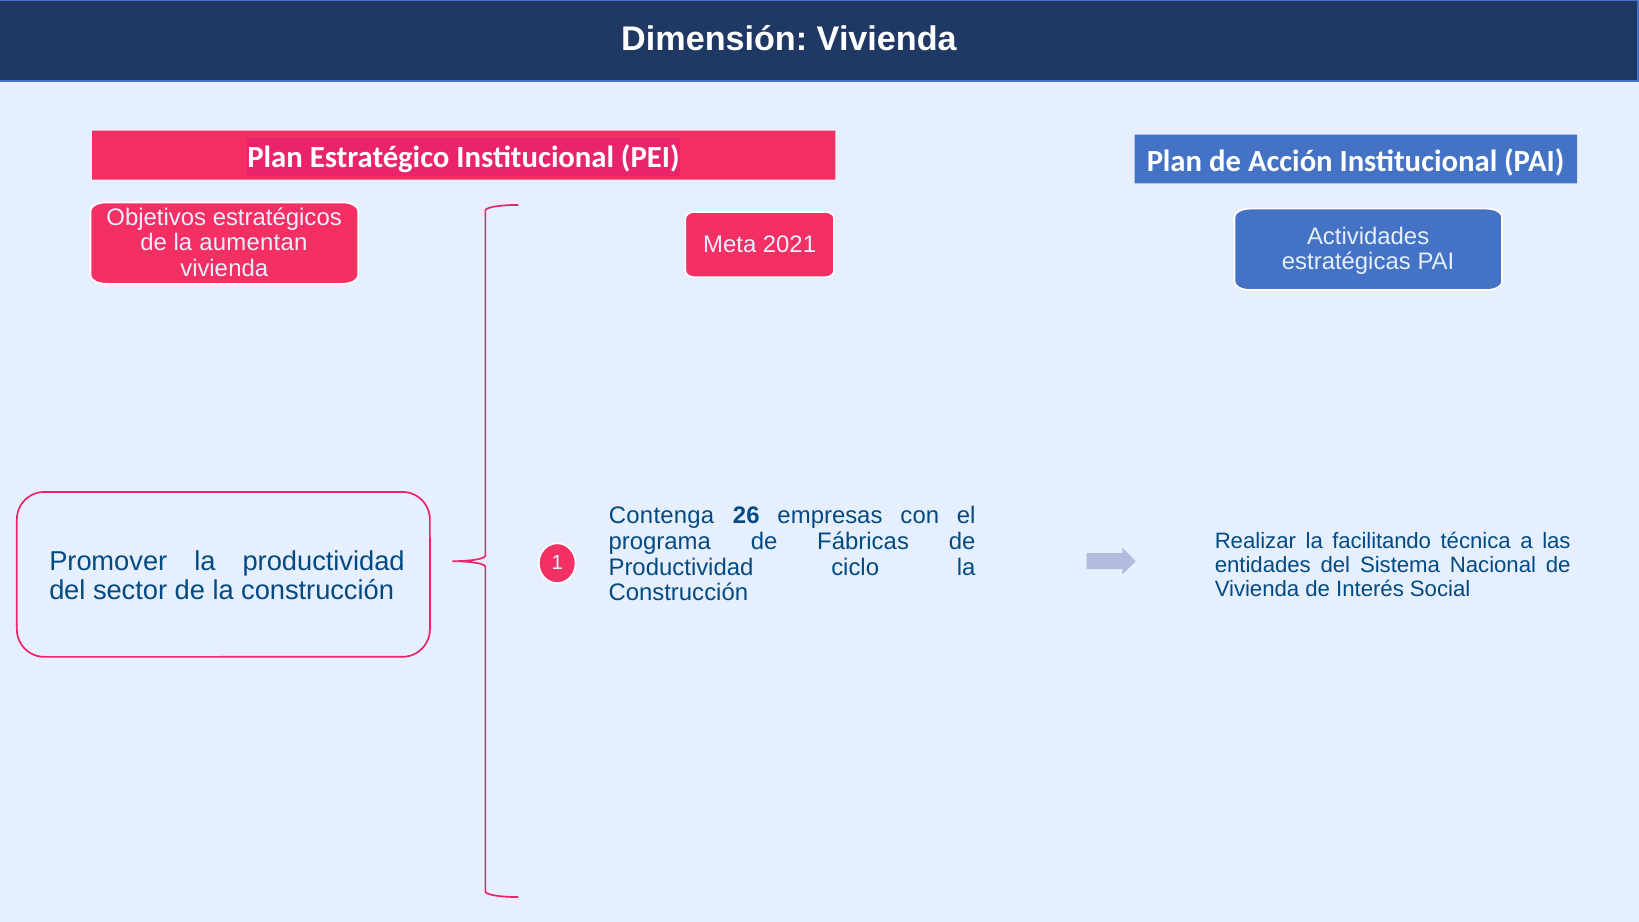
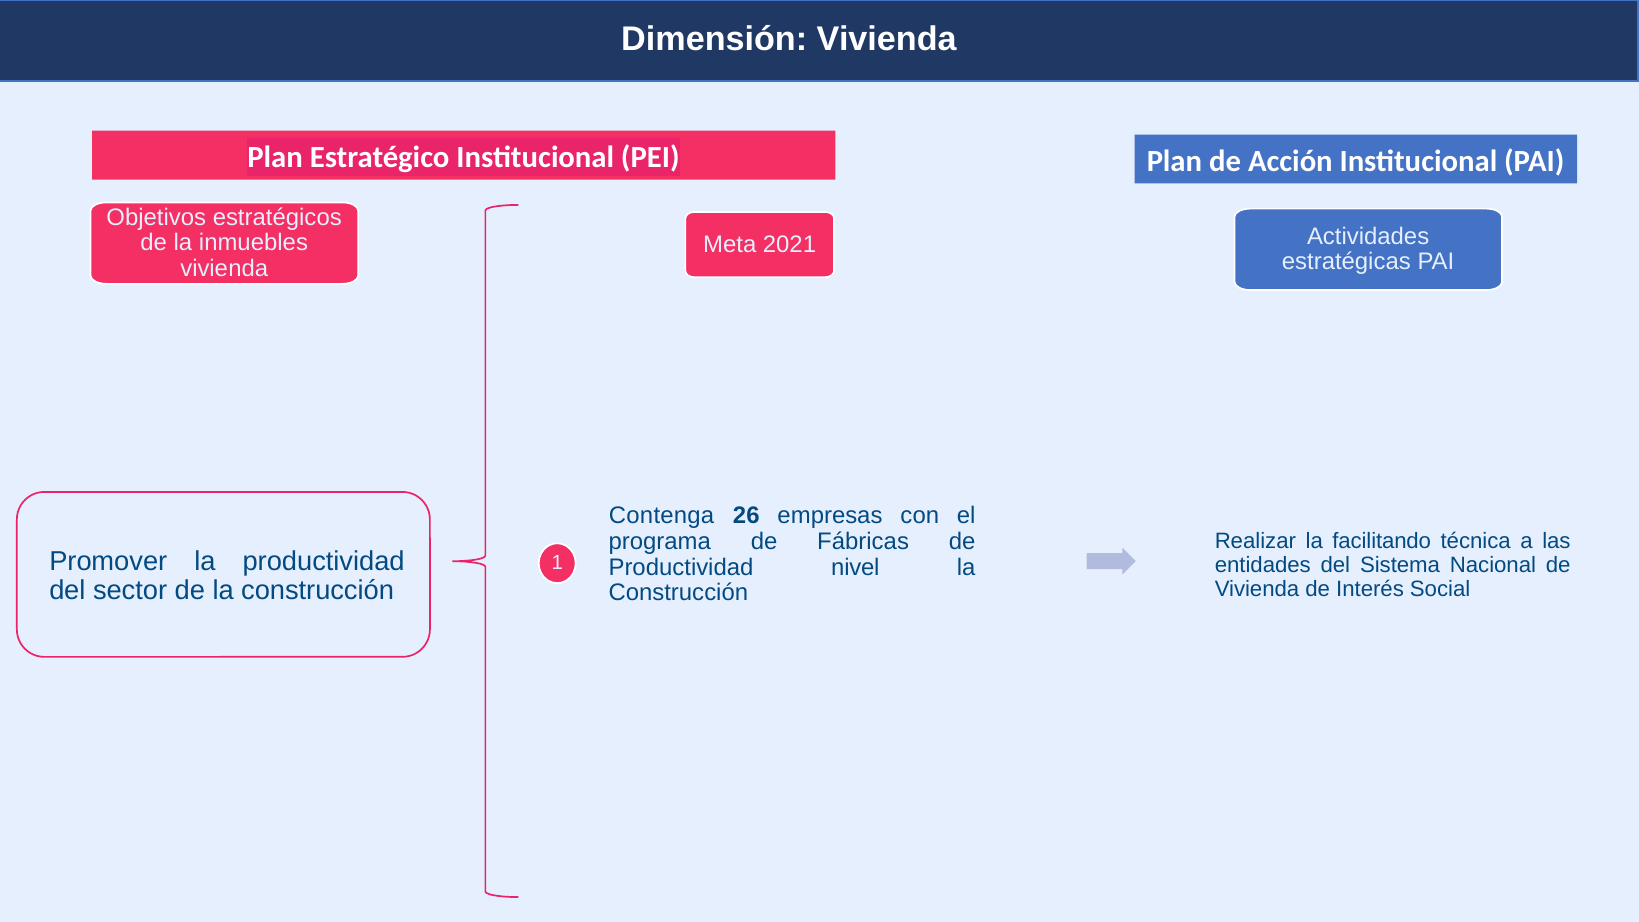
aumentan: aumentan -> inmuebles (253, 243)
ciclo: ciclo -> nivel (855, 567)
